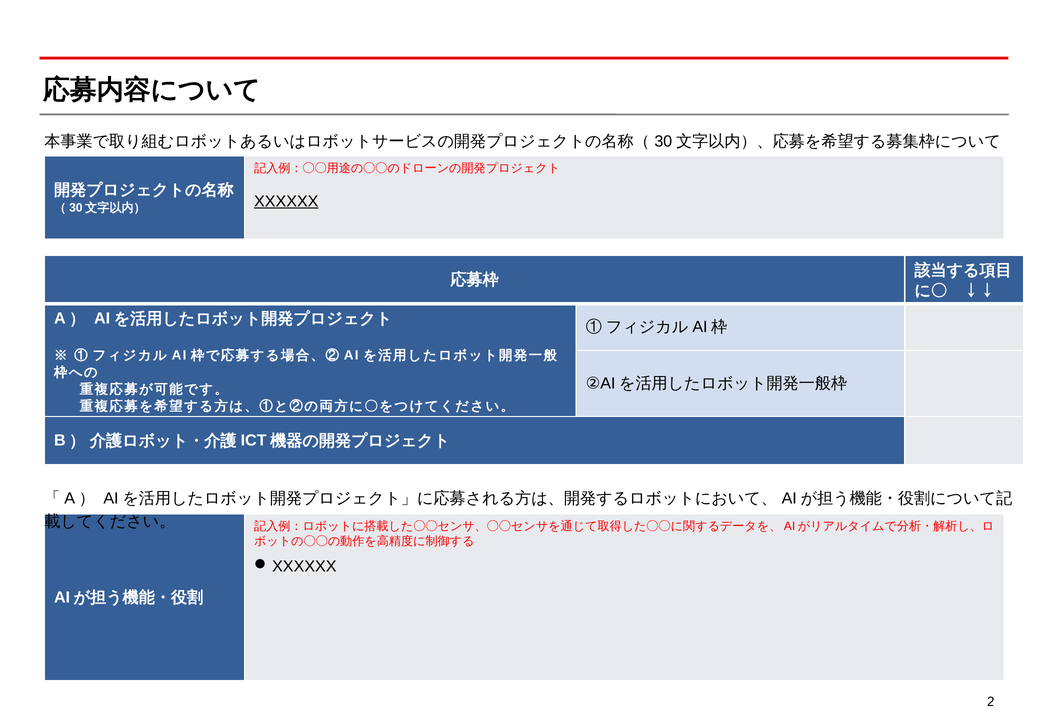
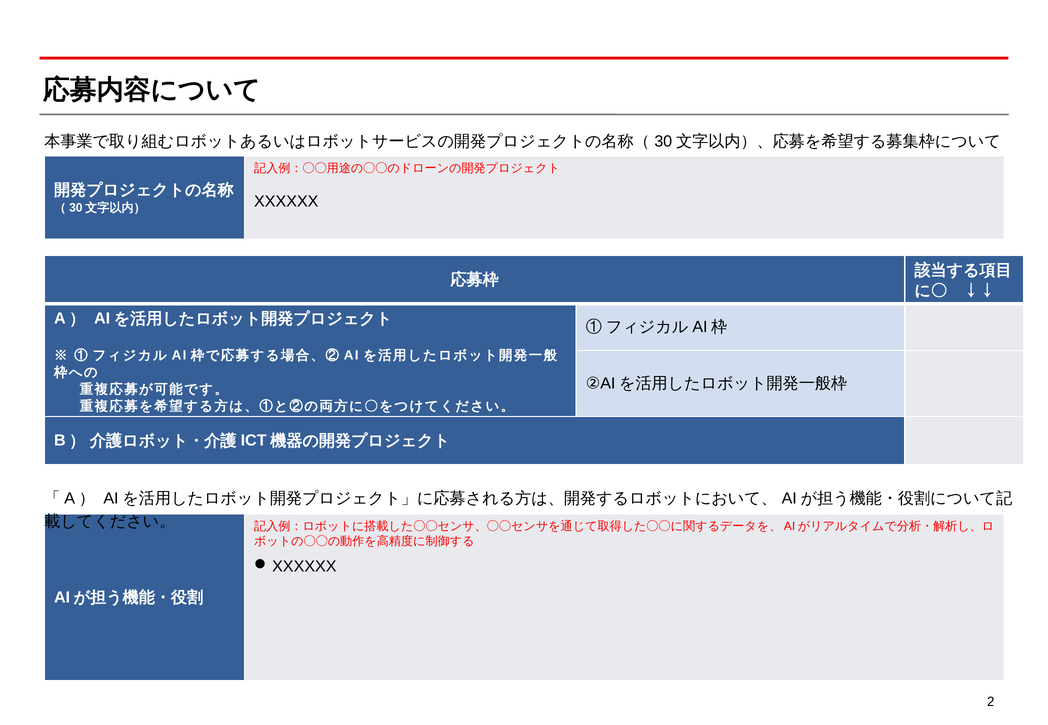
XXXXXX underline: present -> none (286, 201)
